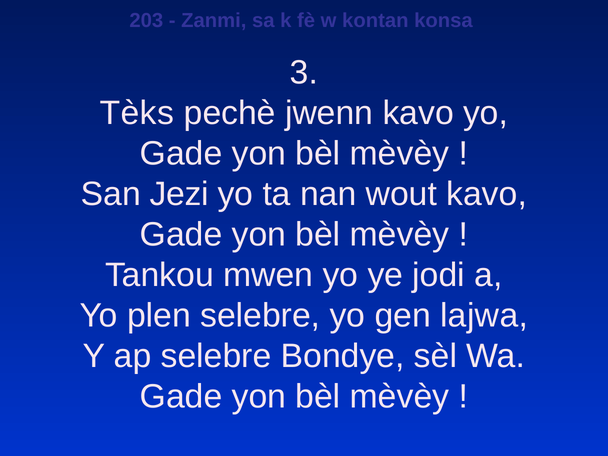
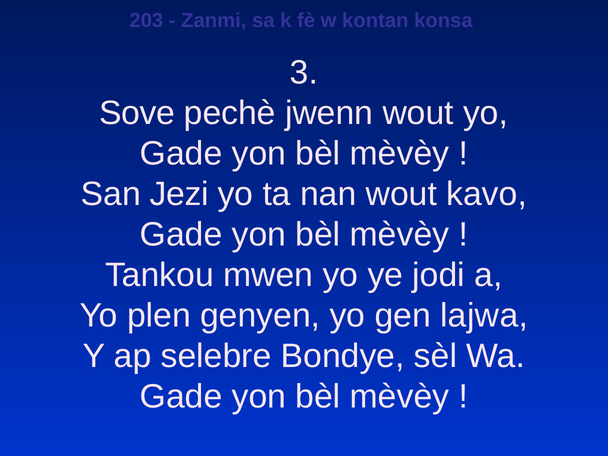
Tèks: Tèks -> Sove (137, 113)
jwenn kavo: kavo -> wout (418, 113)
plen selebre: selebre -> genyen (260, 316)
